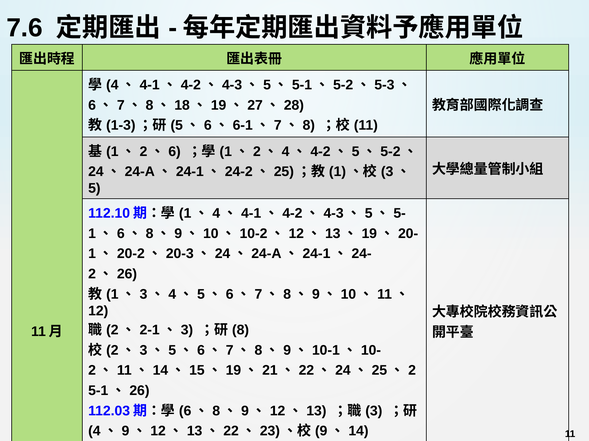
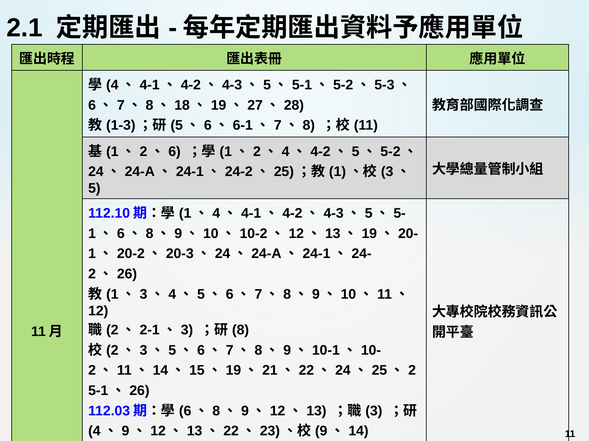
7.6: 7.6 -> 2.1 (25, 28)
